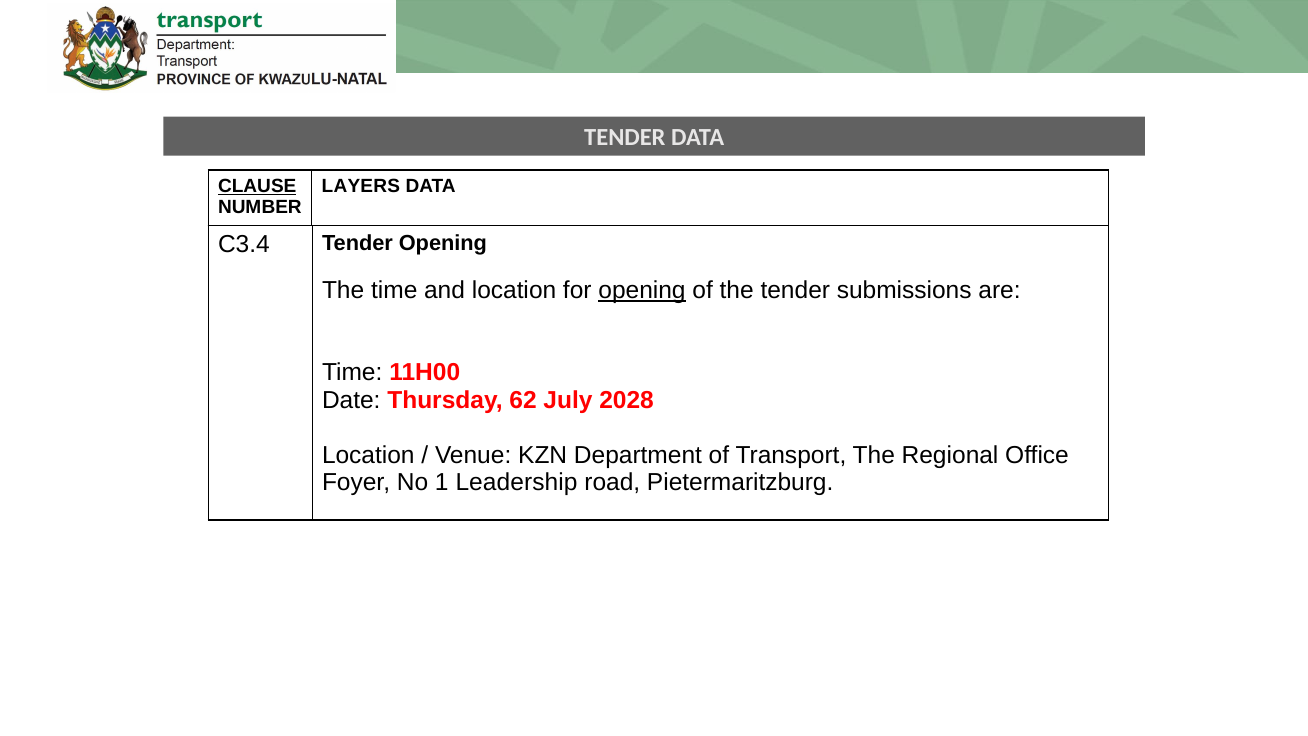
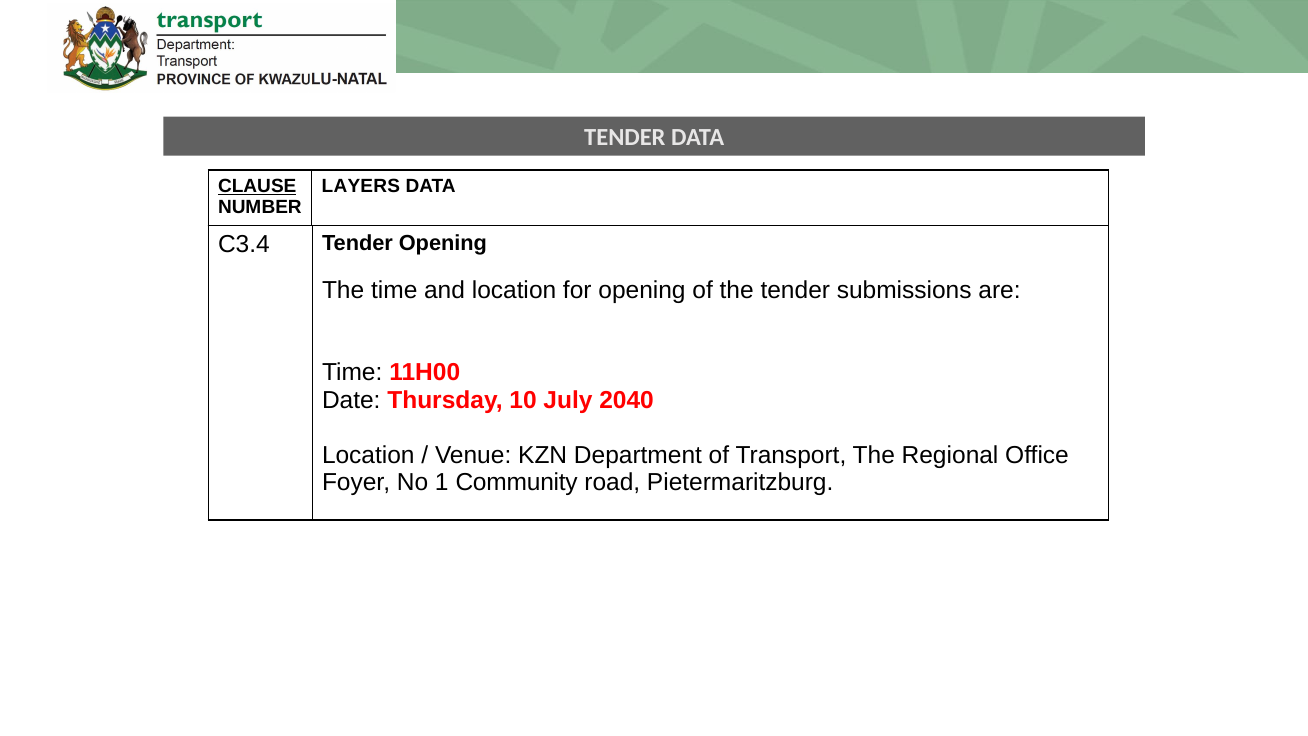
opening underline: present -> none (642, 290)
62: 62 -> 10 (523, 400)
2028: 2028 -> 2040 (627, 400)
Leadership: Leadership -> Community (517, 482)
